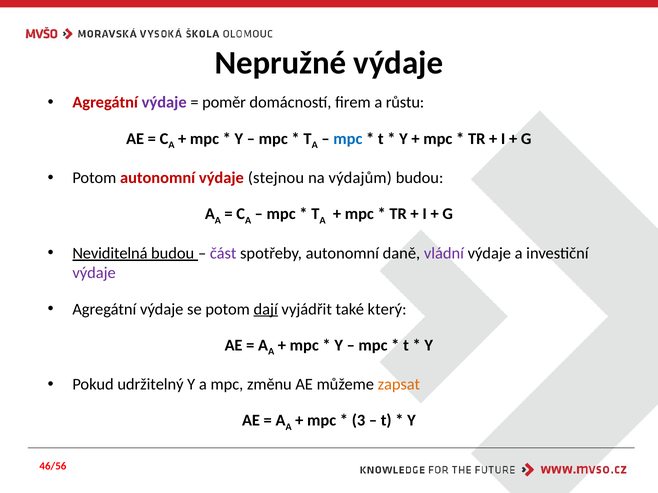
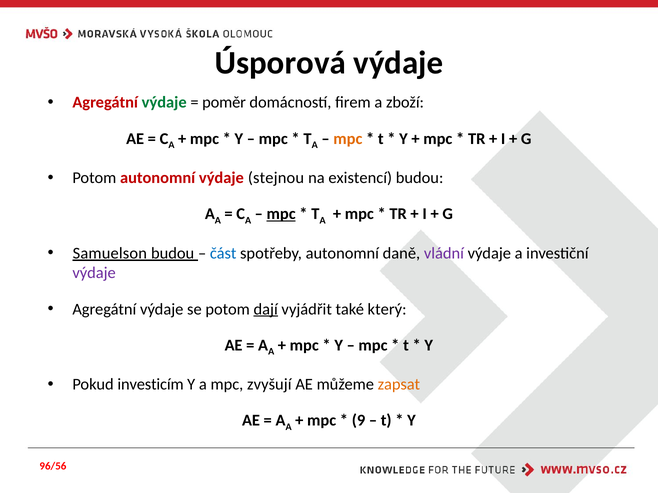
Nepružné: Nepružné -> Úsporová (280, 63)
výdaje colour: purple -> green (164, 103)
růstu: růstu -> zboží (405, 103)
mpc colour: blue -> orange (348, 139)
výdajům: výdajům -> existencí (360, 178)
mpc underline: none -> present (281, 214)
Neviditelná: Neviditelná -> Samuelson (110, 253)
část colour: purple -> blue (223, 253)
udržitelný: udržitelný -> investicím (151, 385)
změnu: změnu -> zvyšují (269, 385)
3: 3 -> 9 (359, 421)
46/56: 46/56 -> 96/56 (53, 467)
